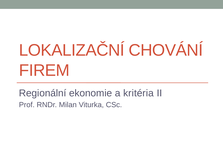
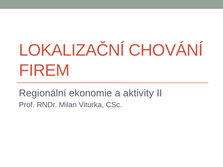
kritéria: kritéria -> aktivity (138, 93)
